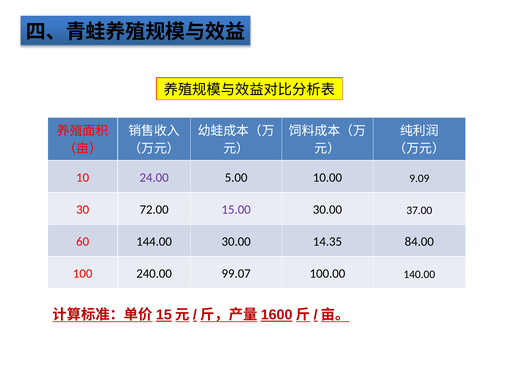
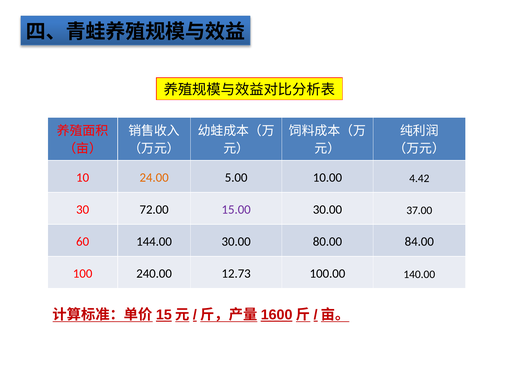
24.00 colour: purple -> orange (154, 177)
9.09: 9.09 -> 4.42 (419, 178)
14.35: 14.35 -> 80.00 (327, 241)
99.07: 99.07 -> 12.73 (236, 273)
